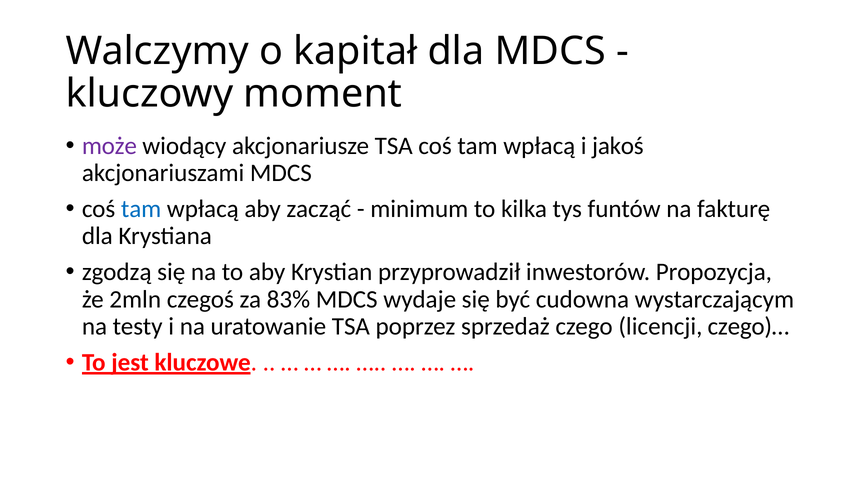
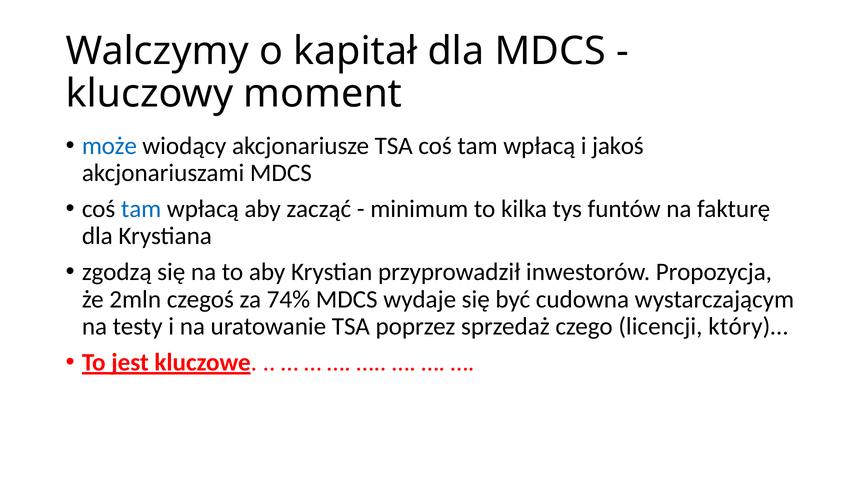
może colour: purple -> blue (109, 146)
83%: 83% -> 74% (288, 299)
czego)…: czego)… -> który)… (748, 326)
